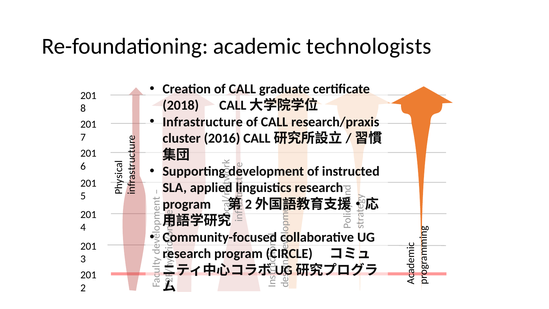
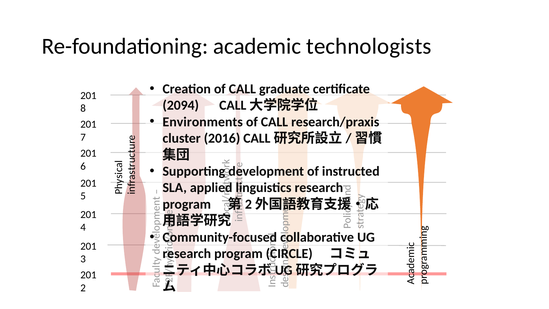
2018: 2018 -> 2094 (181, 105)
Infrastructure: Infrastructure -> Environments (203, 122)
